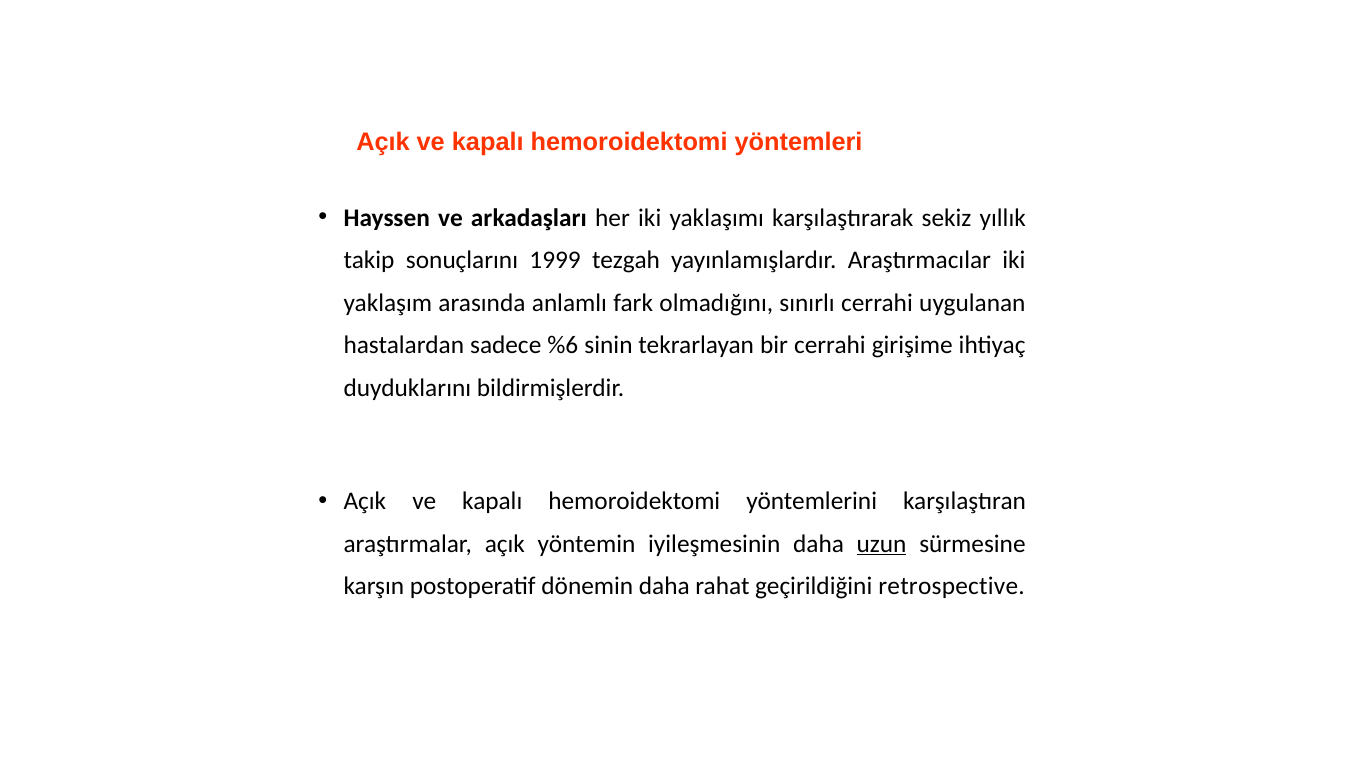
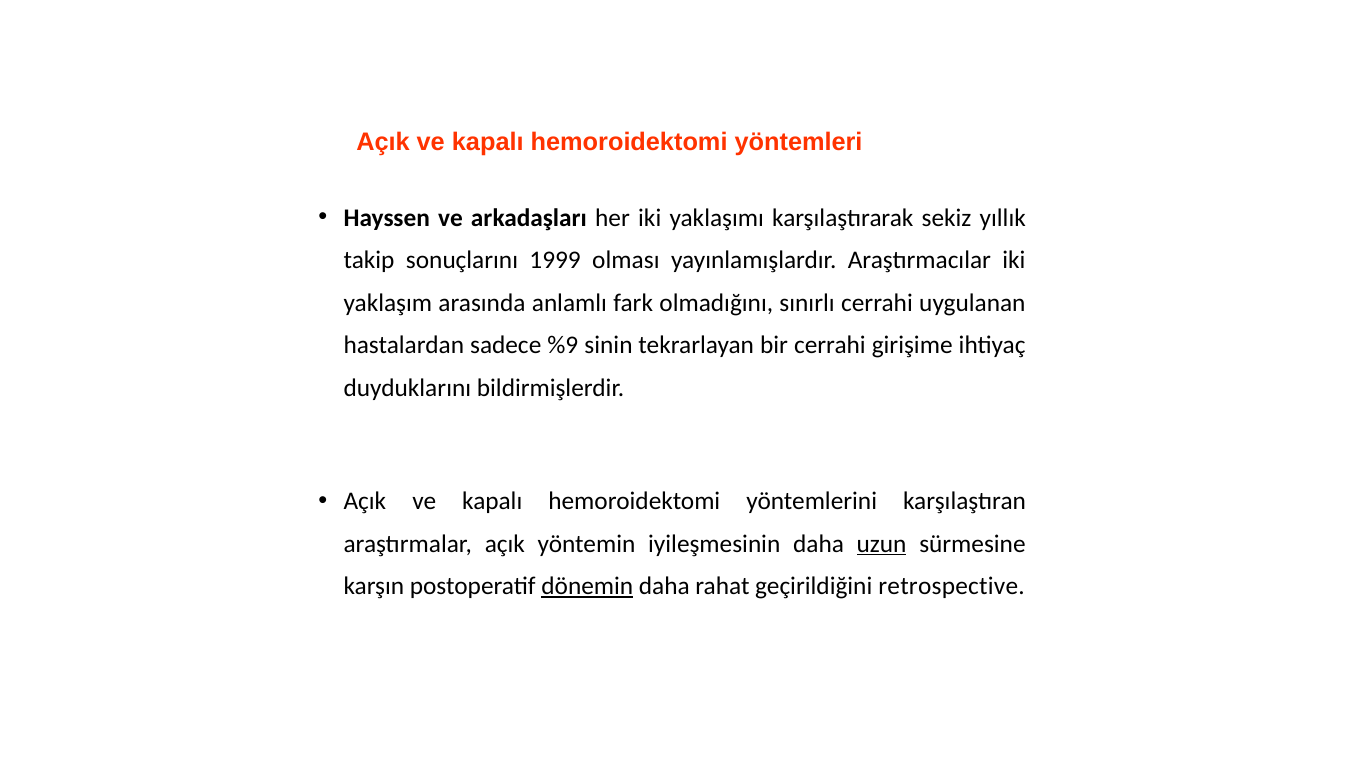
tezgah: tezgah -> olması (626, 260)
%6: %6 -> %9 (563, 345)
dönemin underline: none -> present (587, 586)
